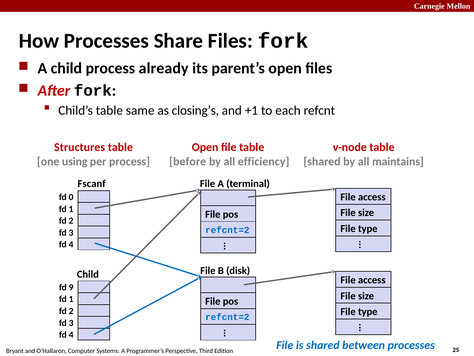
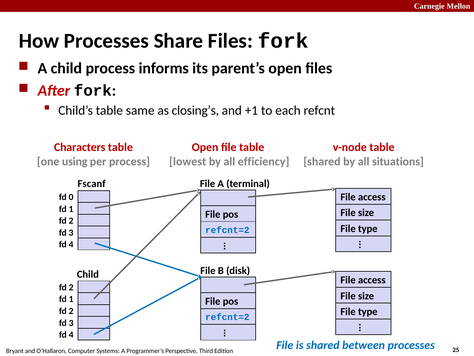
already: already -> informs (164, 68)
Structures: Structures -> Characters (80, 147)
before: before -> lowest (188, 161)
maintains: maintains -> situations (398, 161)
9: 9 -> 2 (71, 287)
